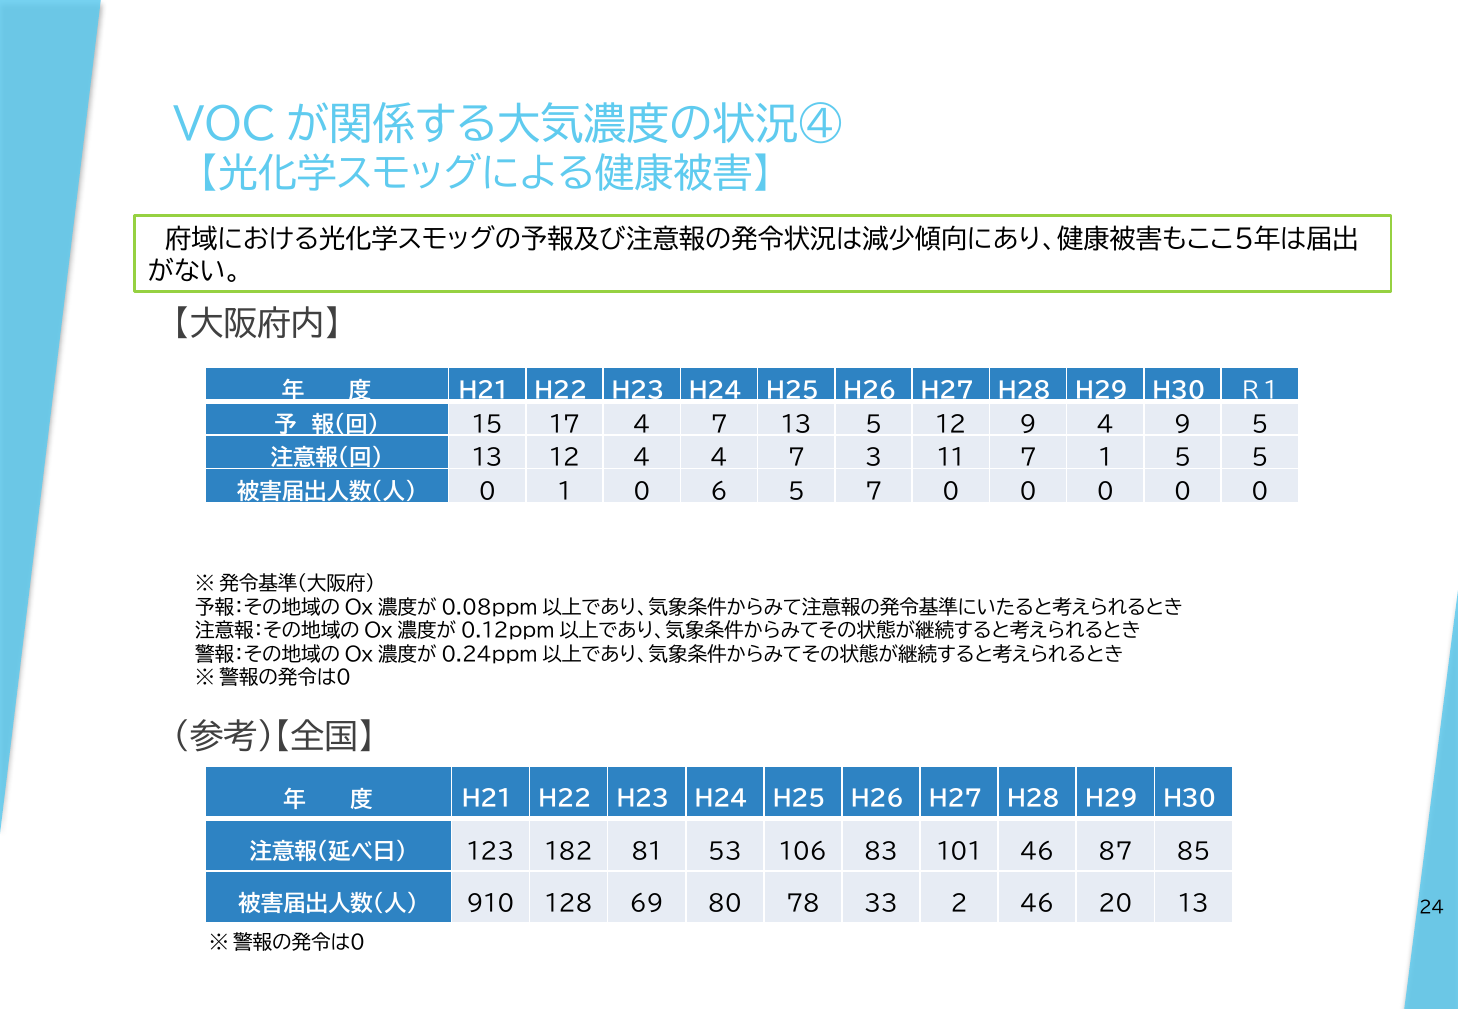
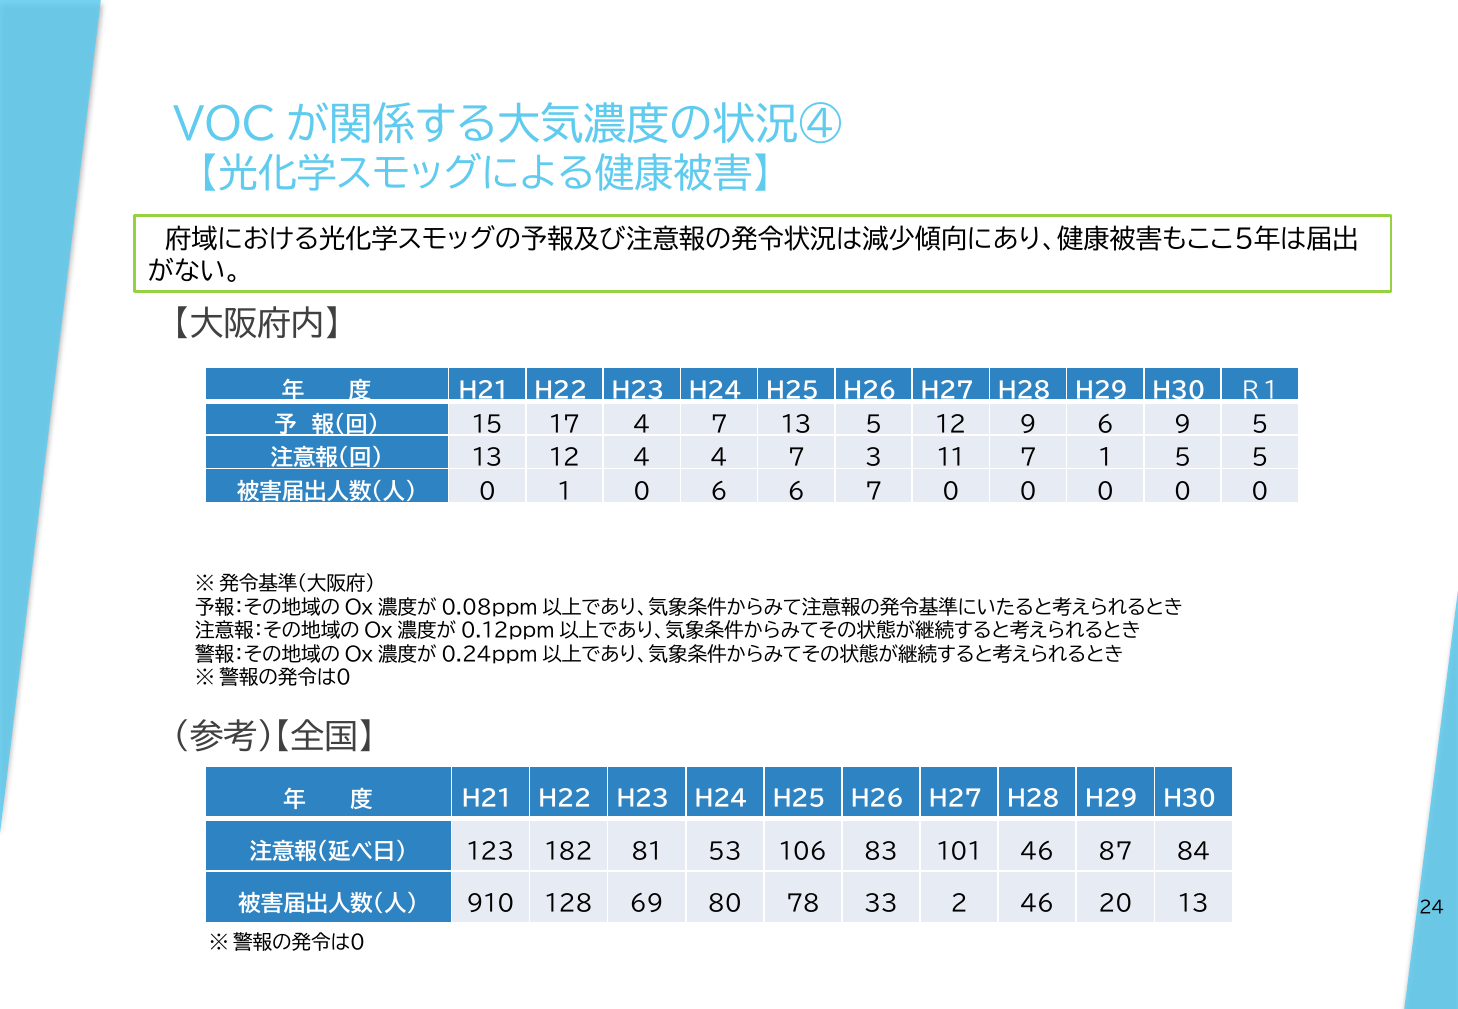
9 4: 4 -> 6 (1105, 425)
6 5: 5 -> 6 (796, 492)
85: 85 -> 84 (1194, 853)
